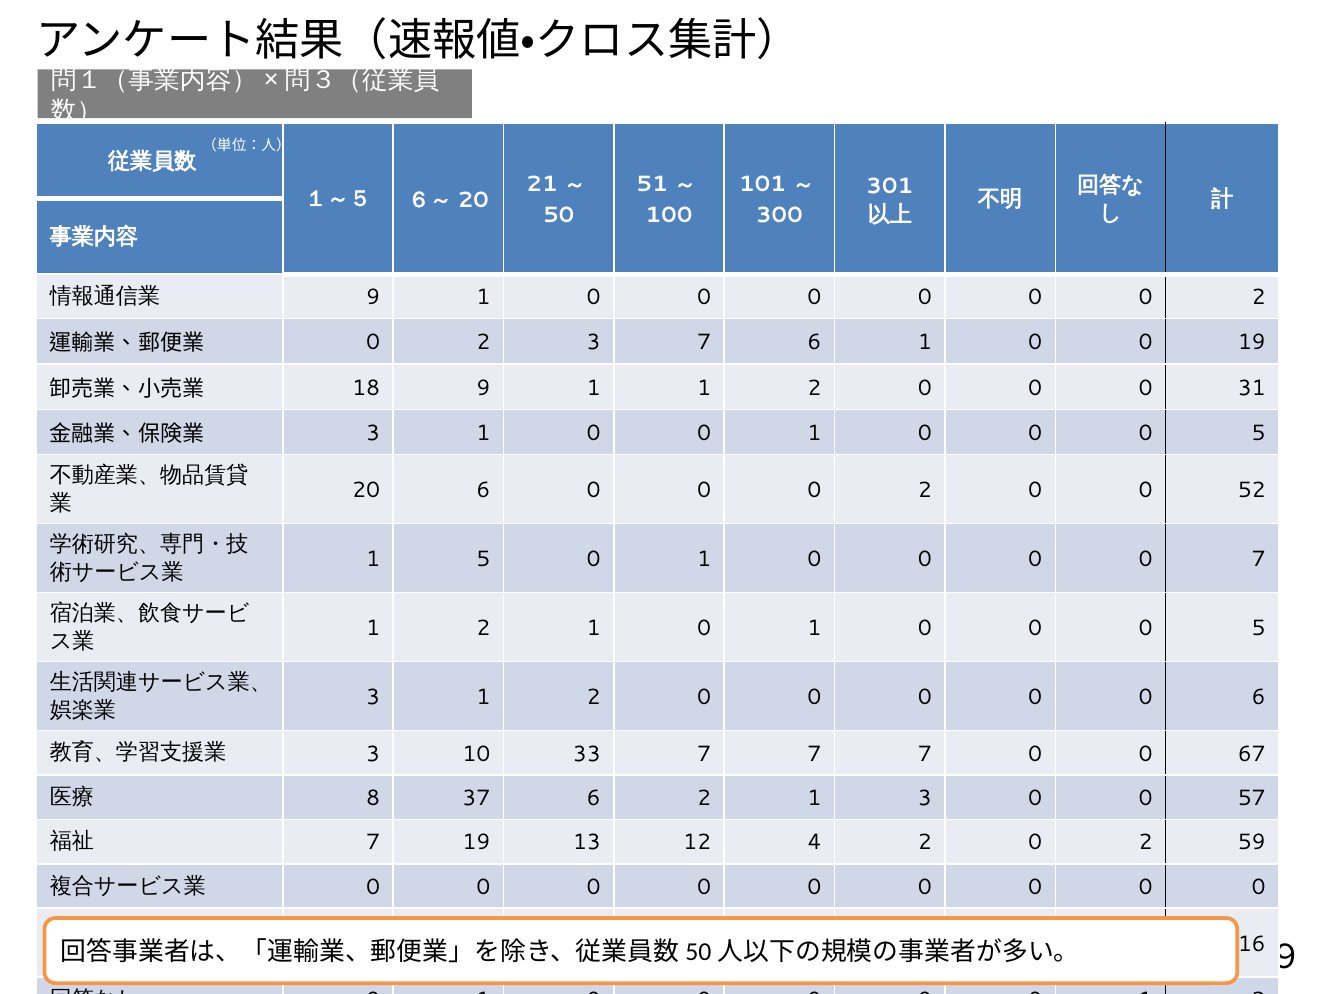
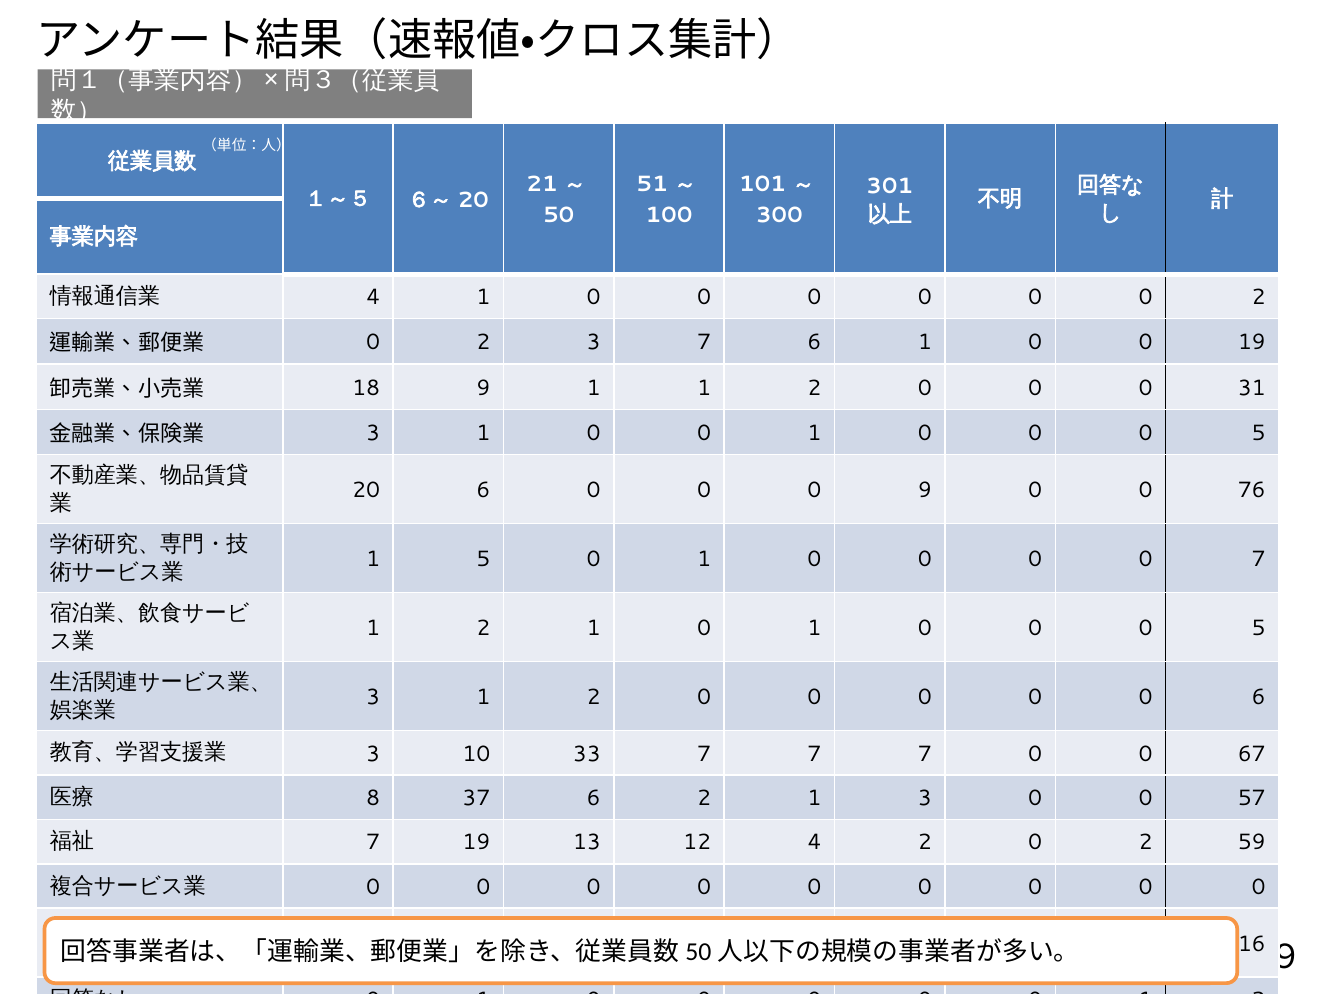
9: 9 -> 4 (373, 298)
2: 2 -> 9 (925, 491)
52: 52 -> 76 (1252, 491)
